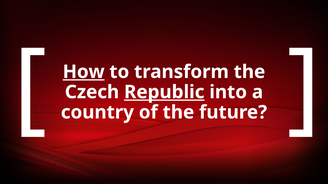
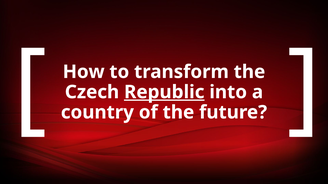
How underline: present -> none (84, 72)
